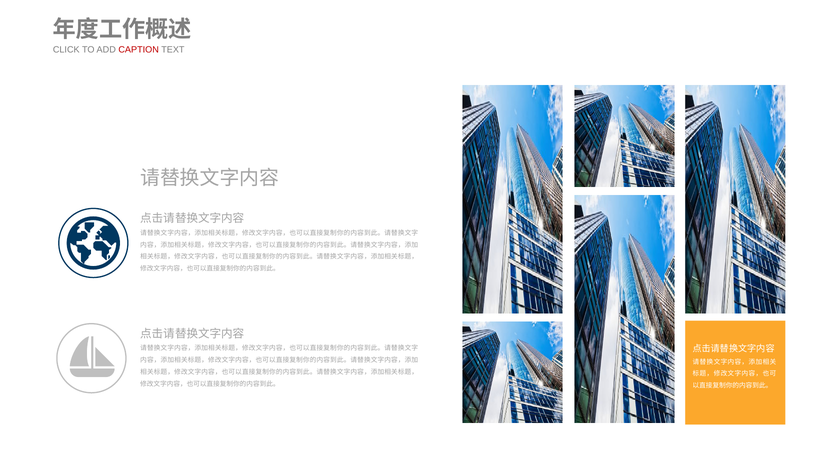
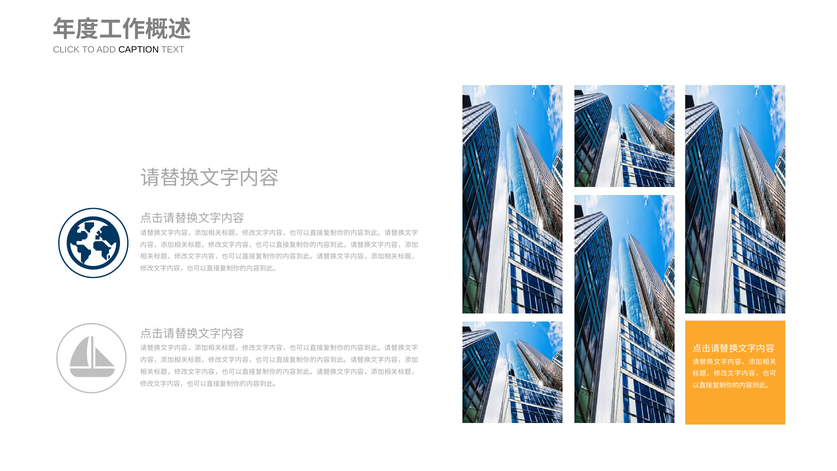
CAPTION colour: red -> black (139, 50)
